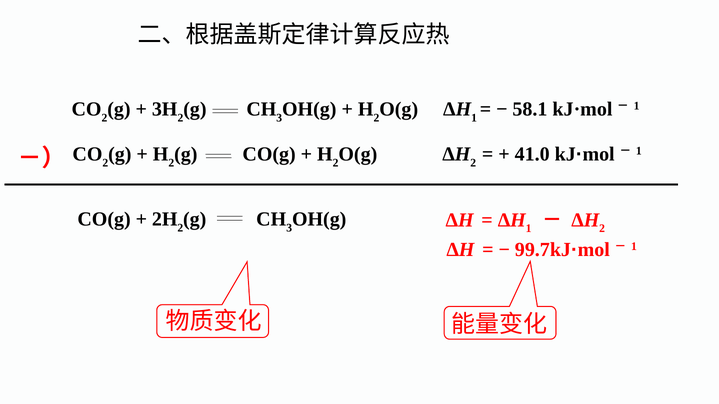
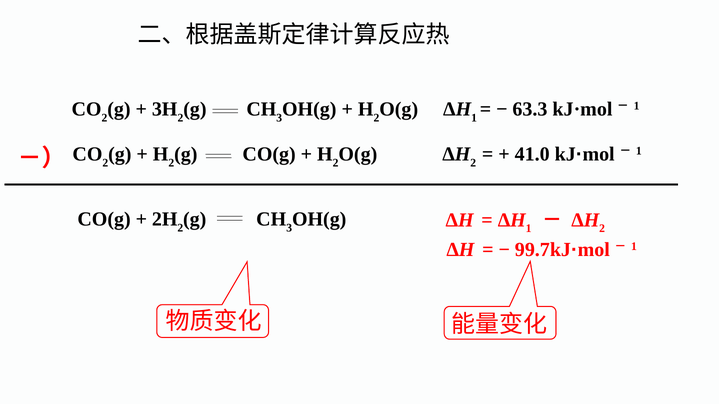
58.1: 58.1 -> 63.3 (530, 109)
